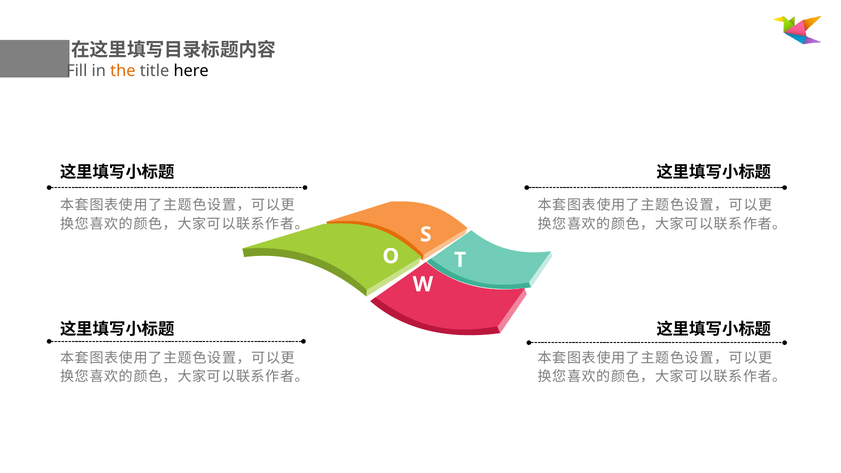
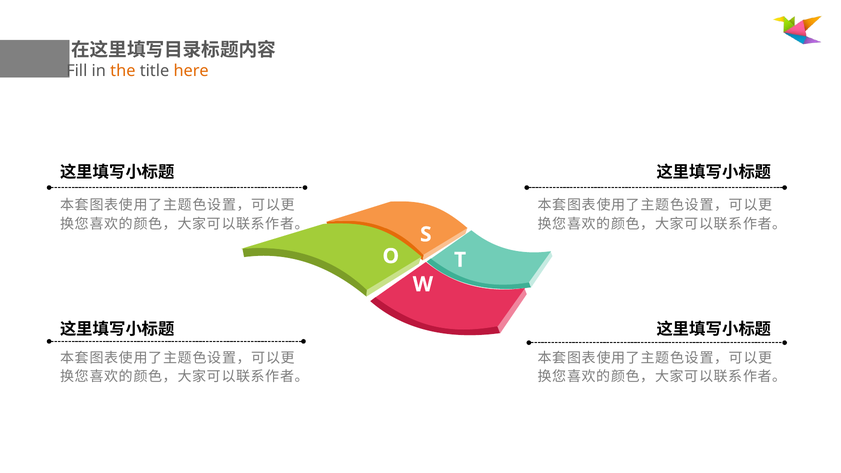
here colour: black -> orange (191, 71)
